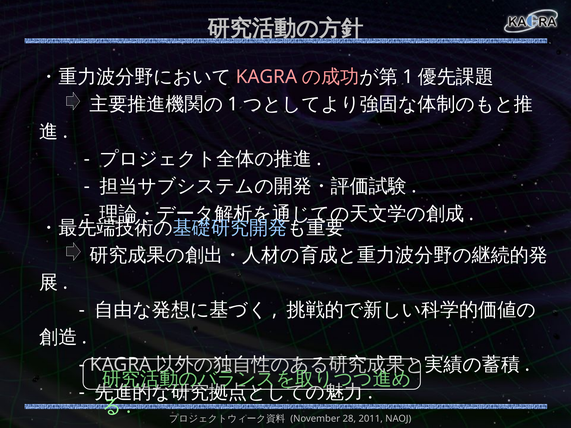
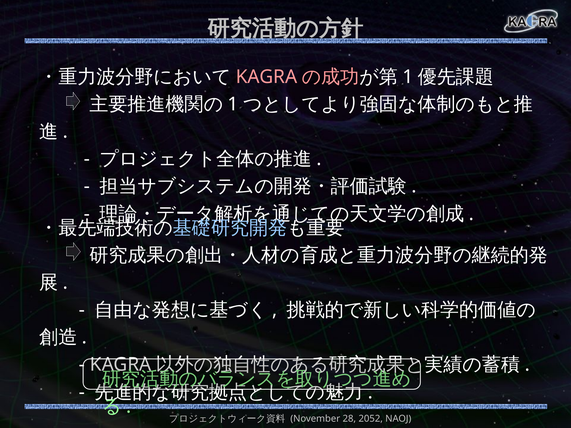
2011: 2011 -> 2052 (371, 419)
